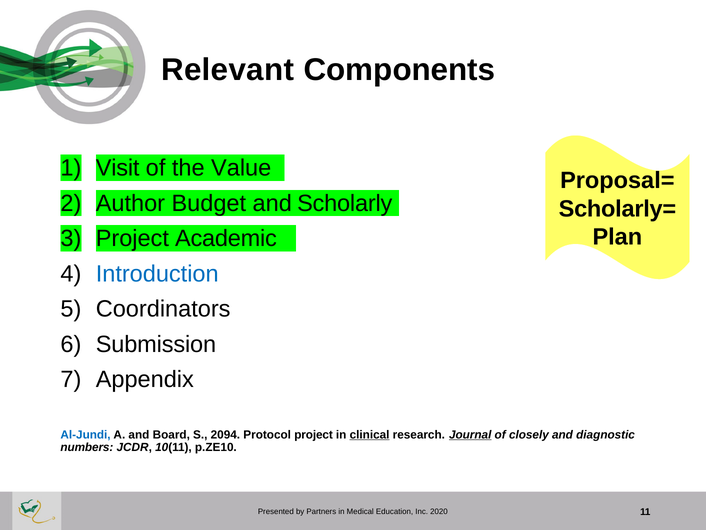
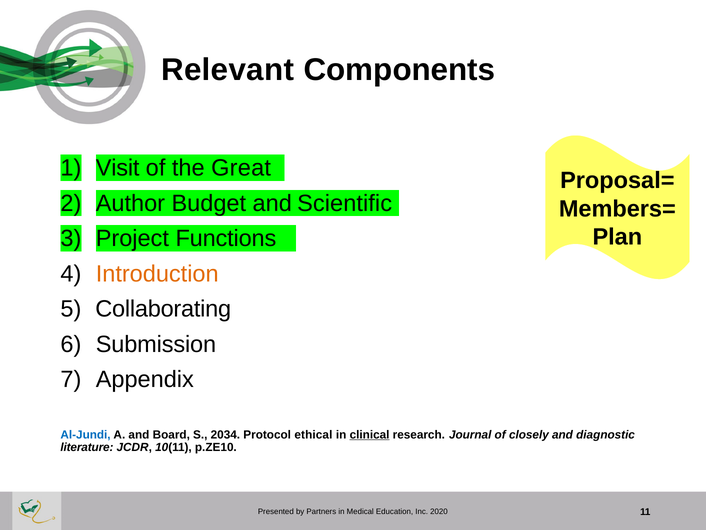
Value: Value -> Great (241, 168)
Scholarly: Scholarly -> Scientific (345, 203)
Scholarly=: Scholarly= -> Members= (617, 209)
Academic: Academic -> Functions (226, 238)
Introduction colour: blue -> orange (157, 274)
Coordinators: Coordinators -> Collaborating (163, 309)
2094: 2094 -> 2034 (225, 434)
Protocol project: project -> ethical (313, 434)
Journal underline: present -> none (470, 434)
numbers: numbers -> literature (87, 447)
